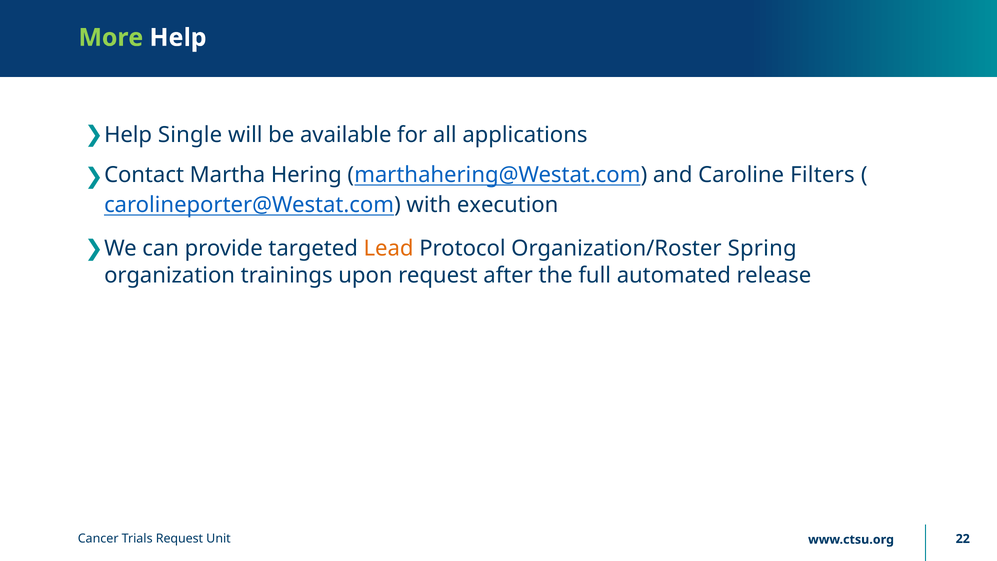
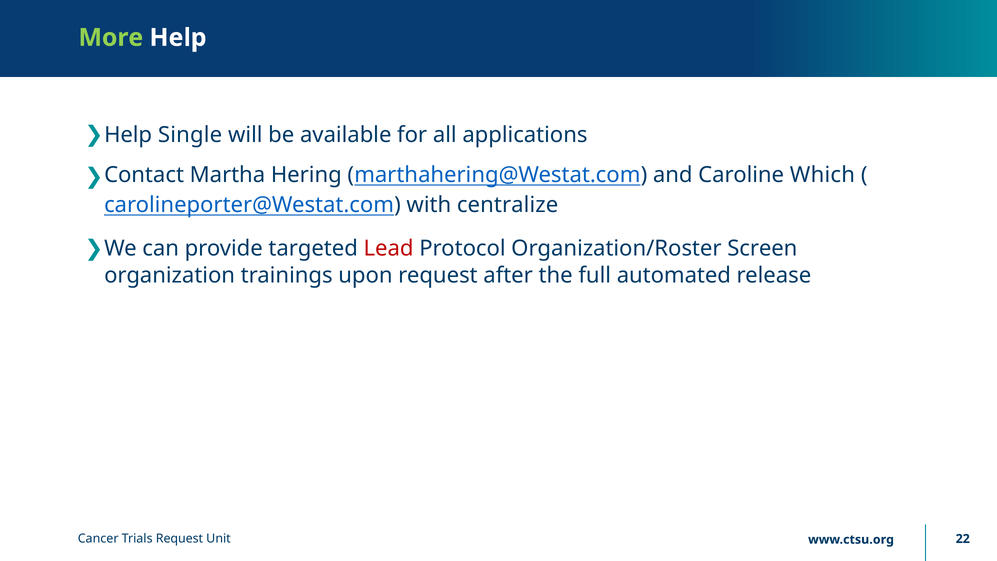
Filters: Filters -> Which (822, 175)
execution: execution -> centralize (508, 205)
Lead colour: orange -> red (389, 249)
Spring: Spring -> Screen (762, 249)
